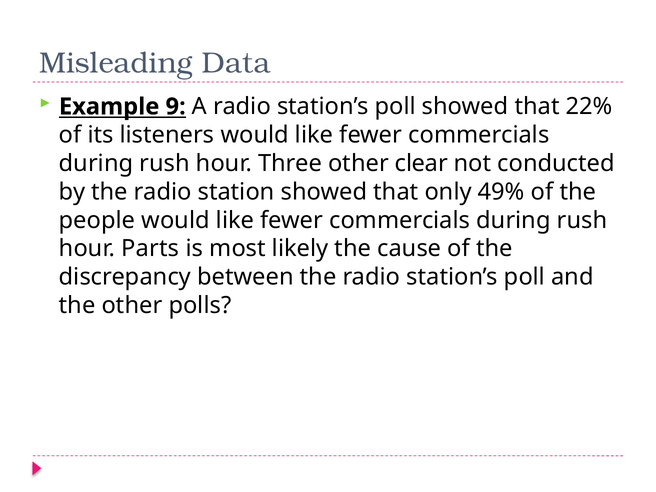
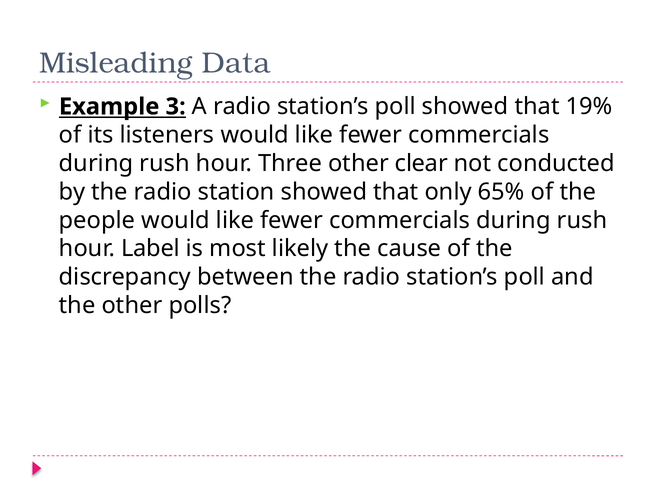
9: 9 -> 3 (176, 107)
22%: 22% -> 19% (589, 107)
49%: 49% -> 65% (501, 192)
Parts: Parts -> Label (150, 249)
